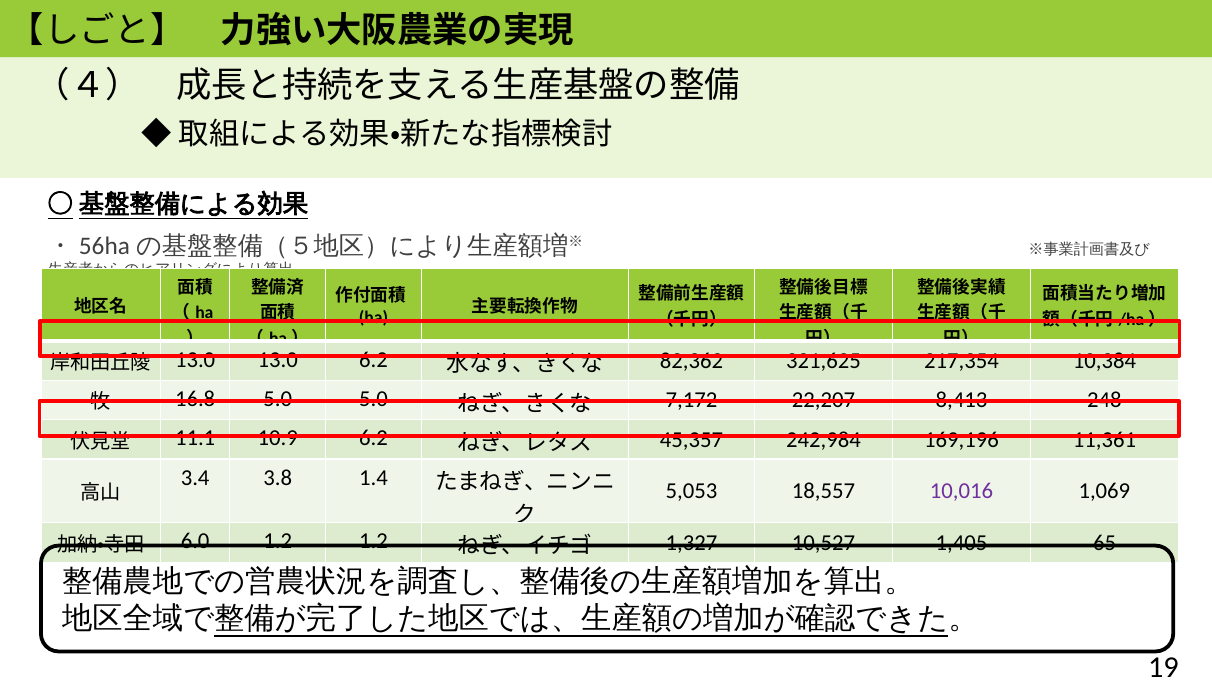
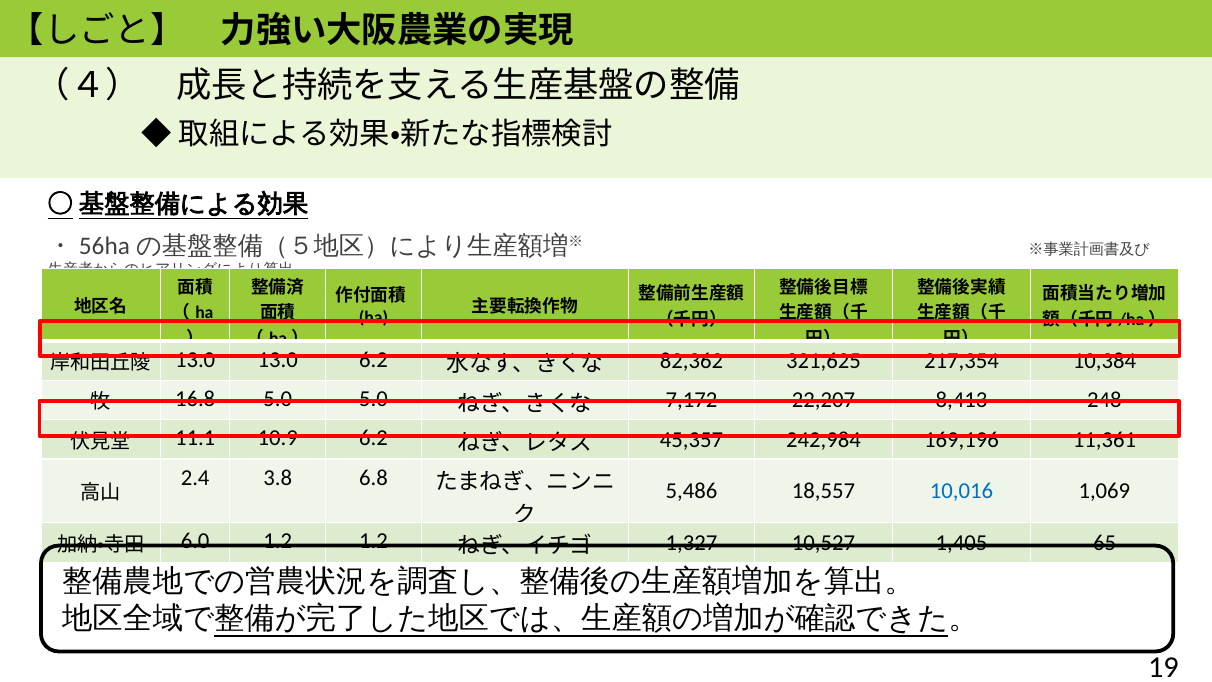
3.4: 3.4 -> 2.4 (195, 478)
1.4: 1.4 -> 6.8 (374, 478)
5,053: 5,053 -> 5,486 (692, 491)
10,016 colour: purple -> blue (962, 491)
